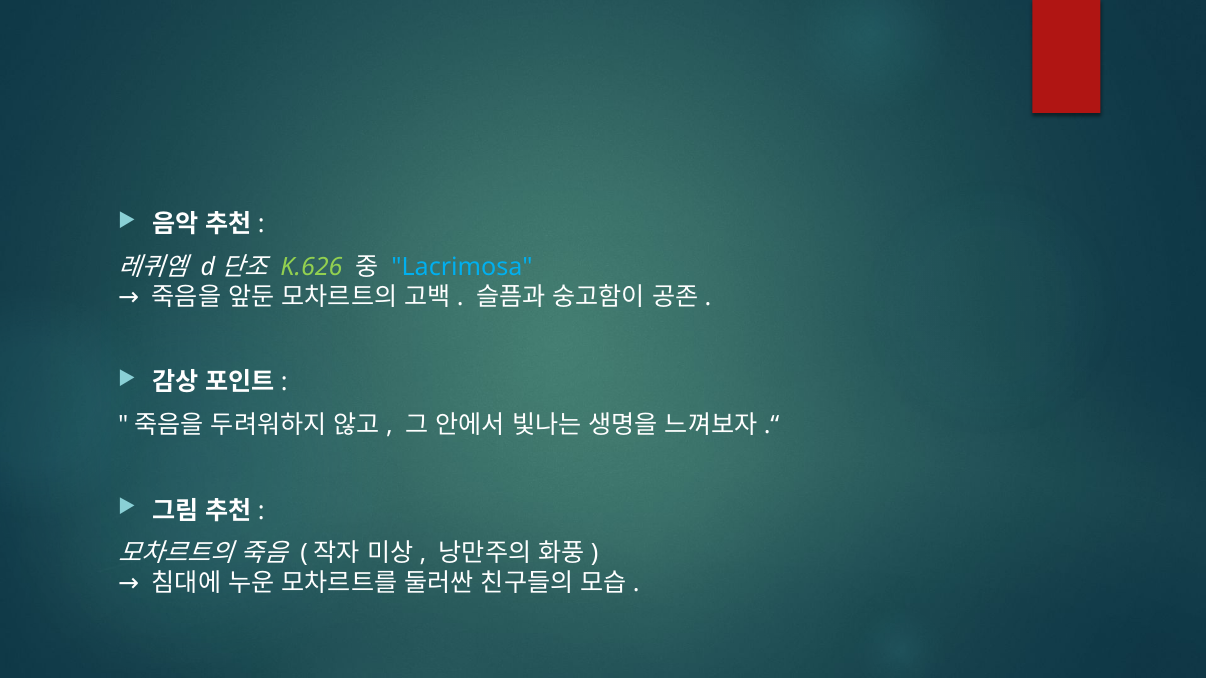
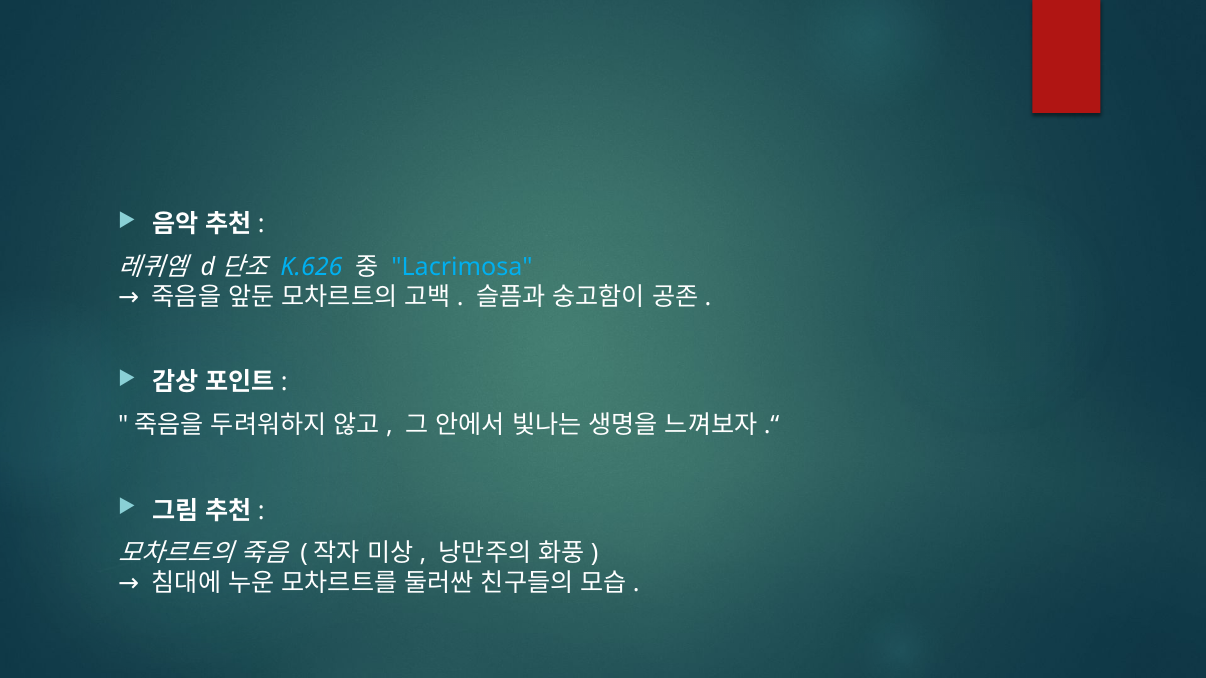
K.626 colour: light green -> light blue (312, 267)
